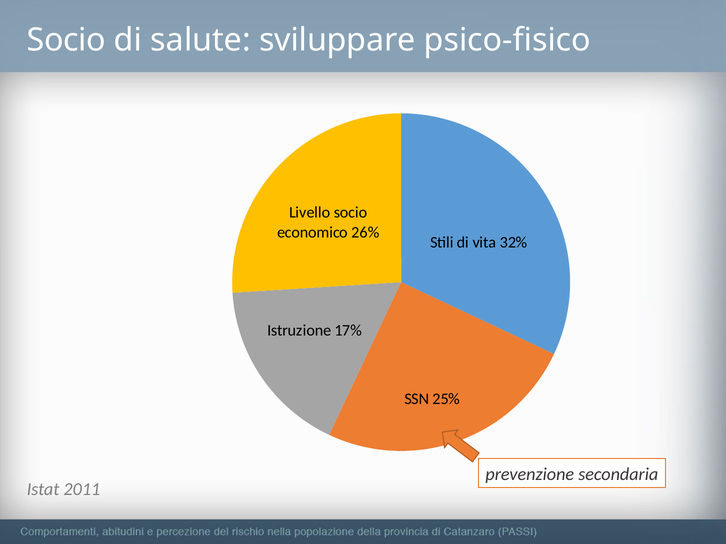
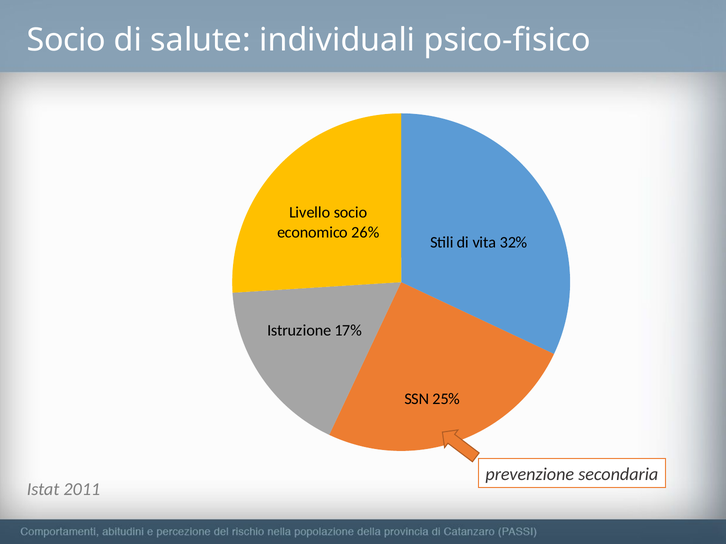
sviluppare: sviluppare -> individuali (337, 40)
